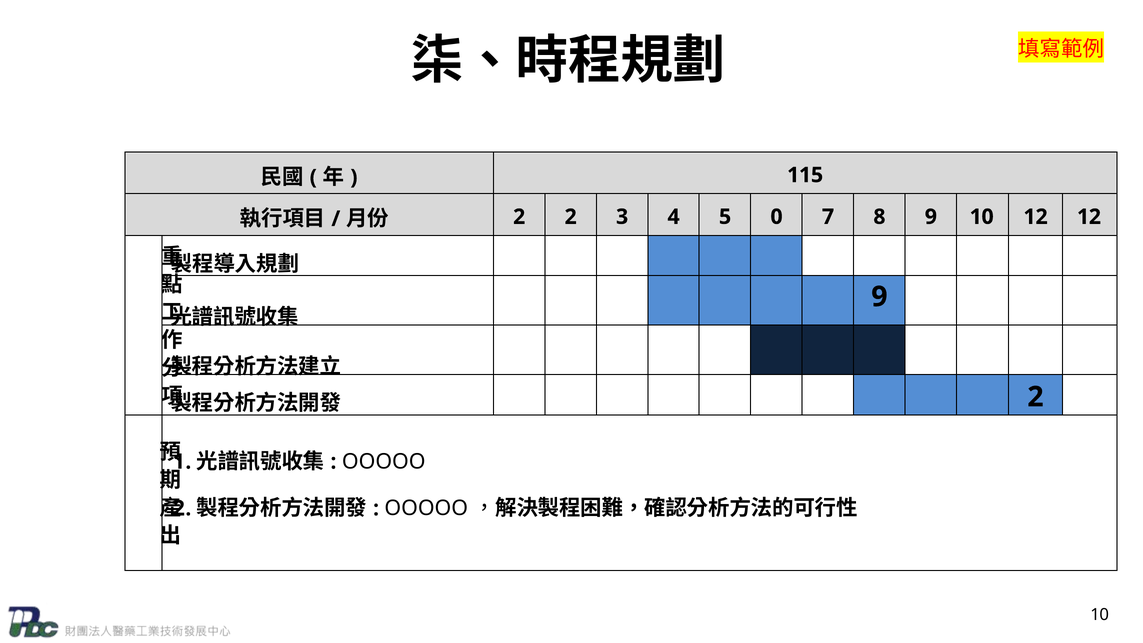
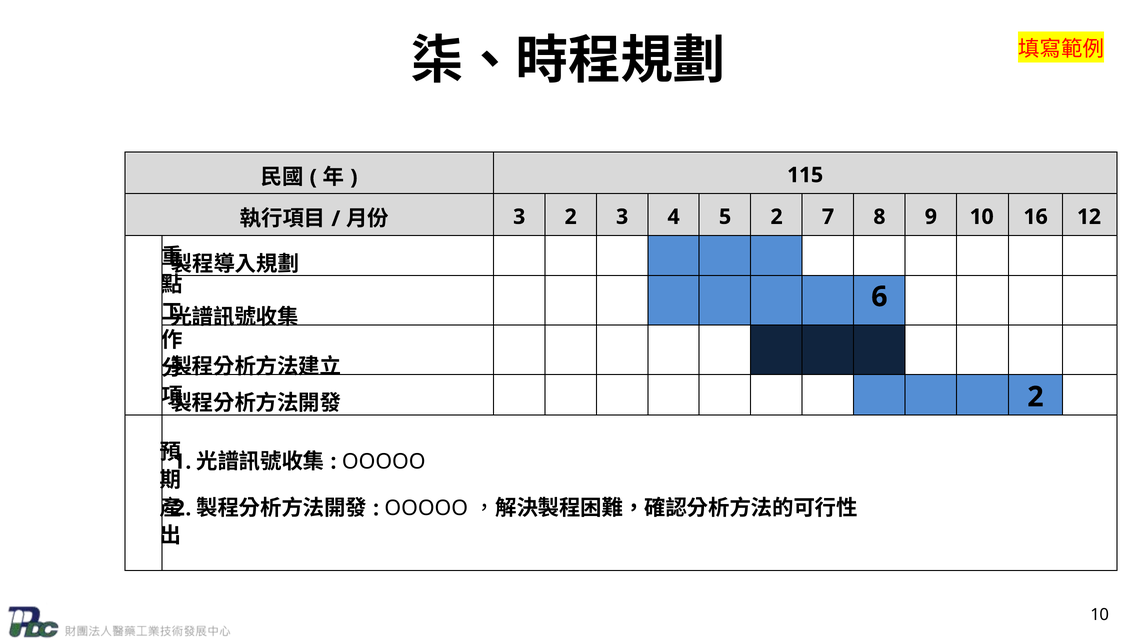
2: 2 -> 3 (519, 217)
5 0: 0 -> 2 (777, 217)
10 12: 12 -> 16 (1036, 217)
9: 9 -> 6 (879, 297)
